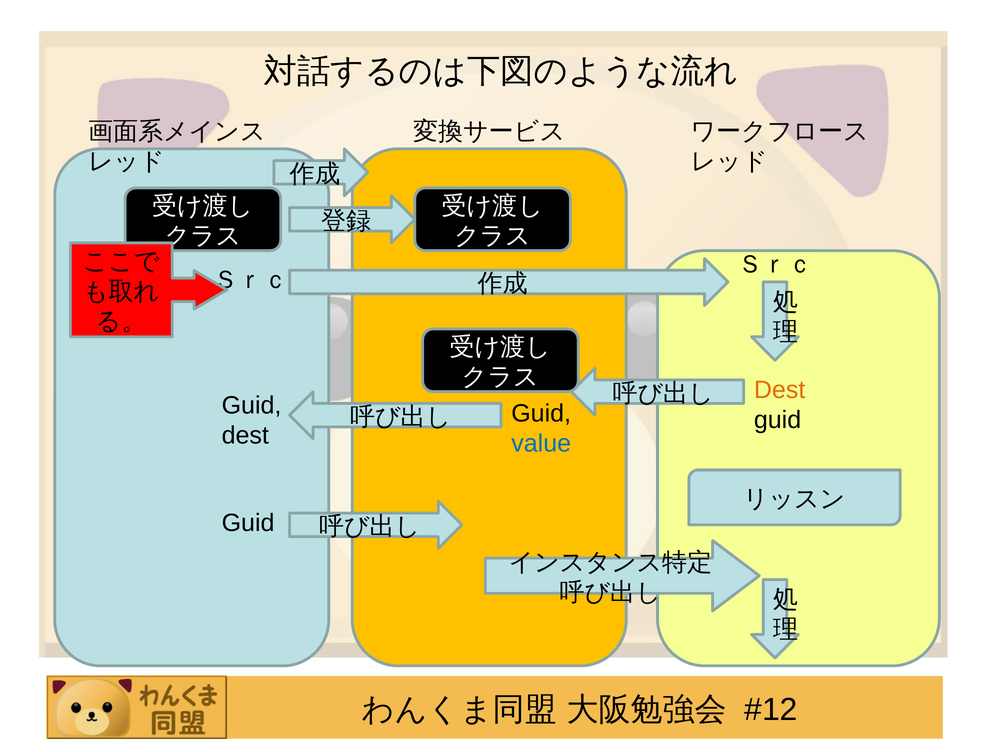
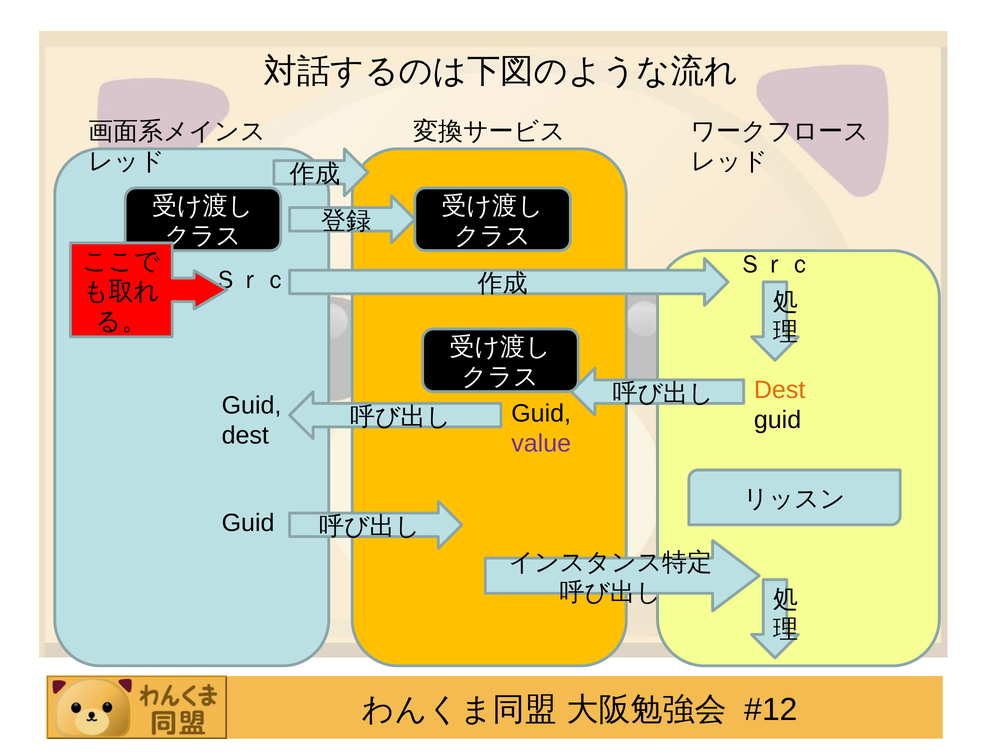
value colour: blue -> purple (541, 443)
